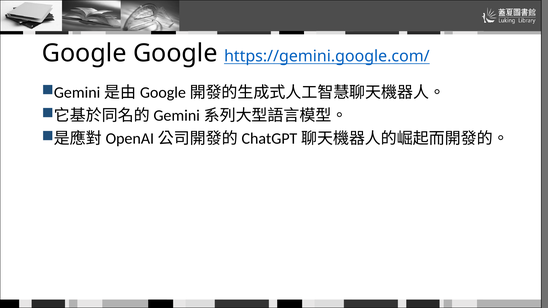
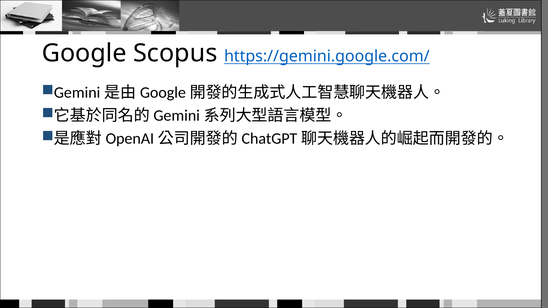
Google Google: Google -> Scopus (175, 53)
